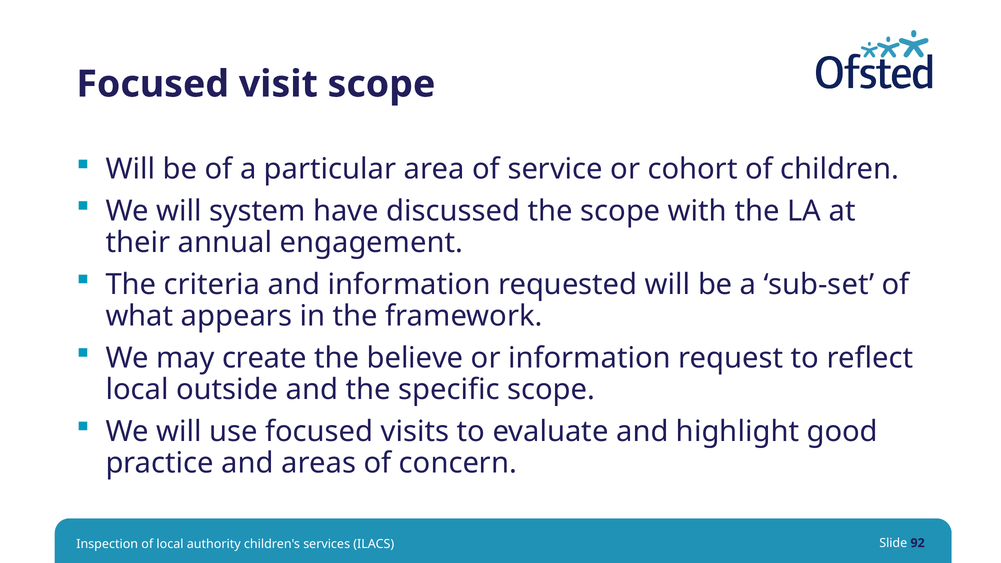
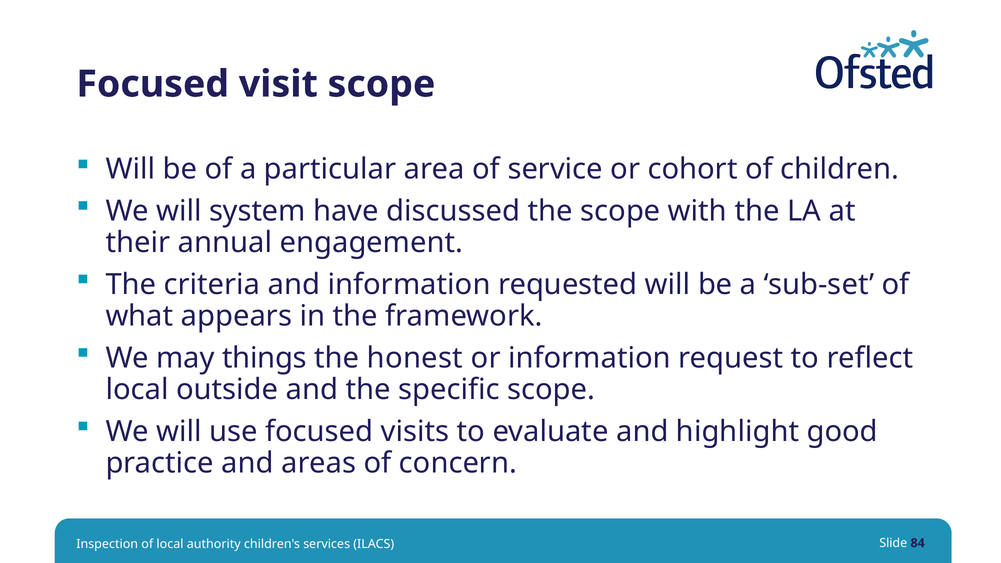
create: create -> things (265, 358)
believe: believe -> honest (415, 358)
92: 92 -> 84 (918, 543)
